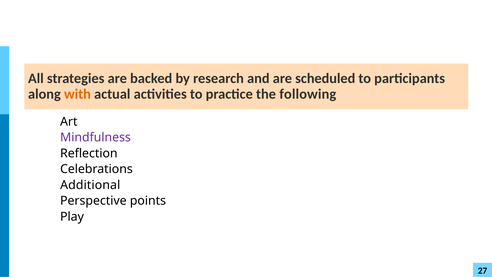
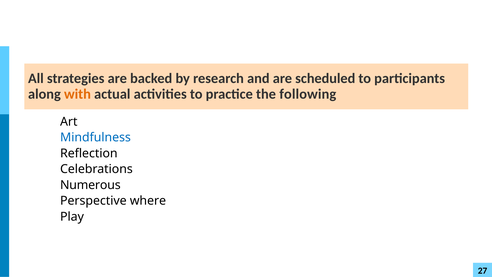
Mindfulness colour: purple -> blue (96, 137)
Additional: Additional -> Numerous (90, 185)
points: points -> where (148, 201)
